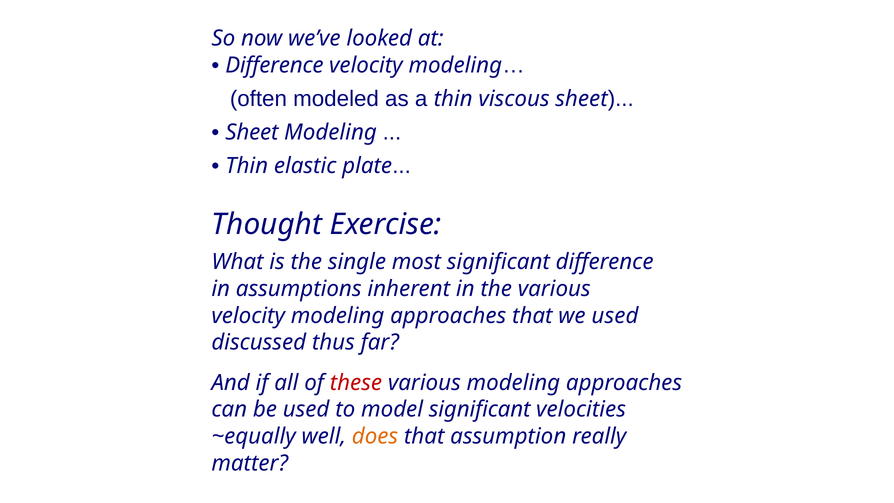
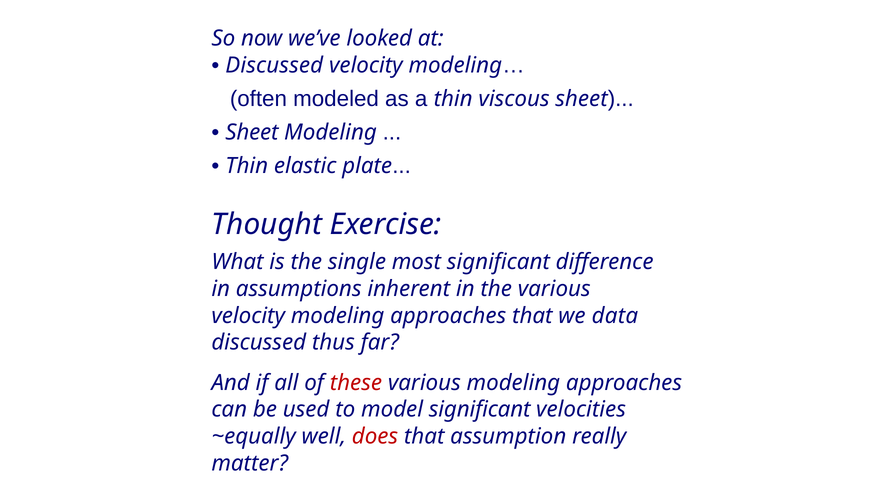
Difference: Difference -> Discussed (274, 65)
we used: used -> data (615, 316)
does colour: orange -> red (375, 436)
